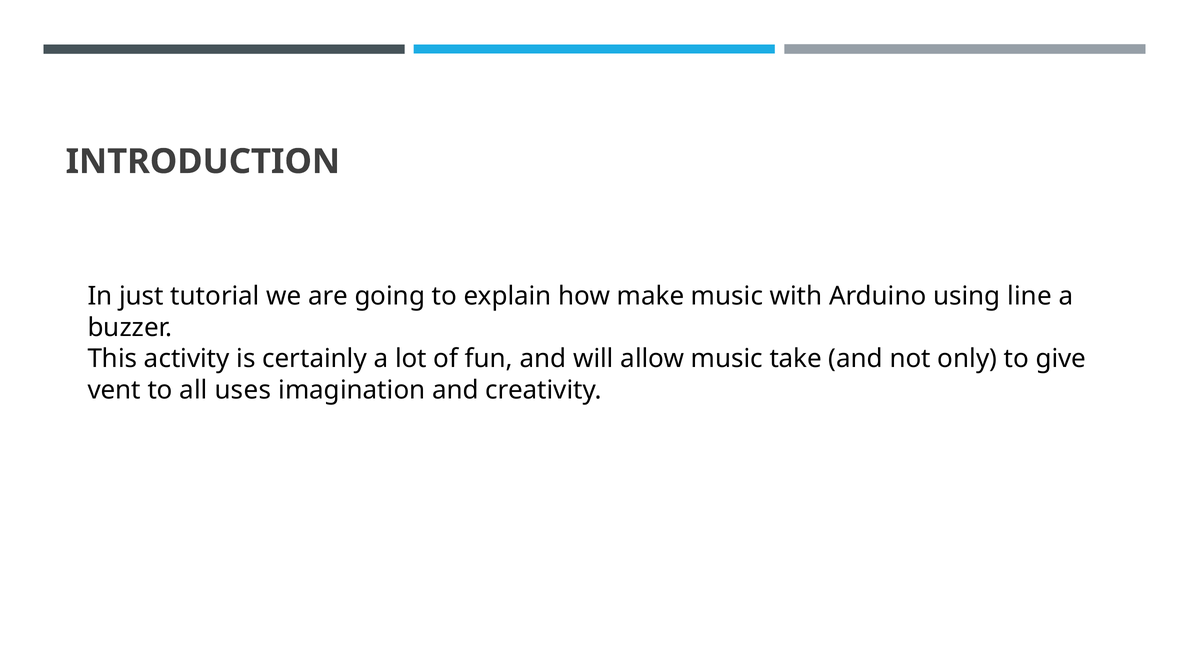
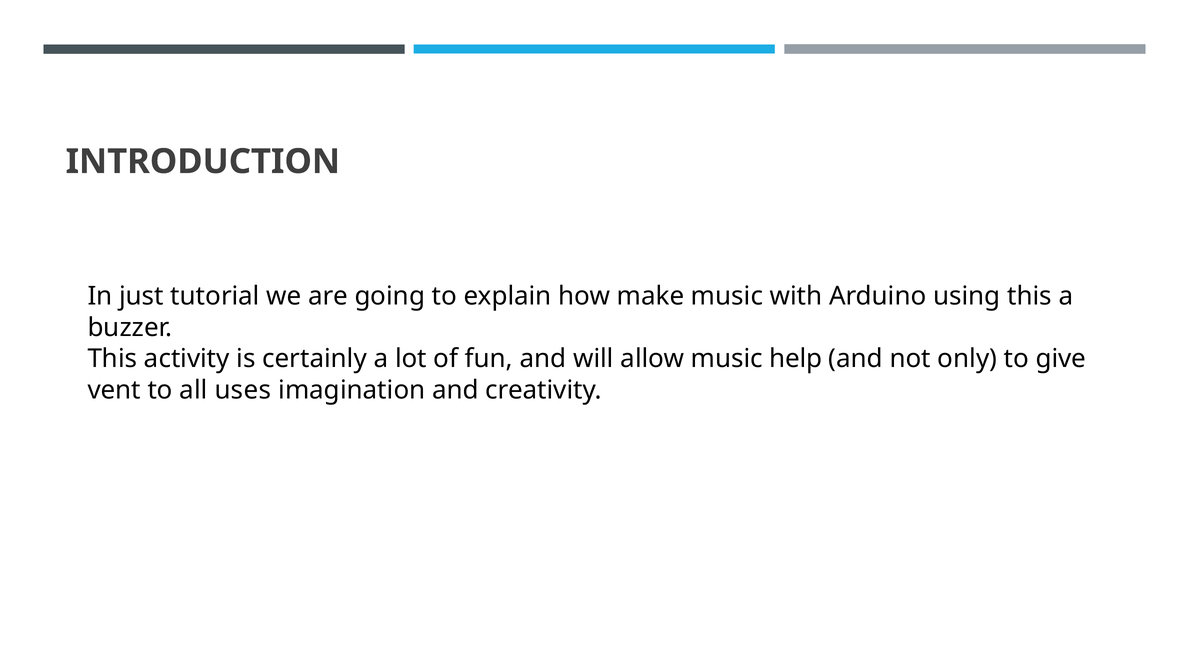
using line: line -> this (1030, 296)
take: take -> help (796, 359)
